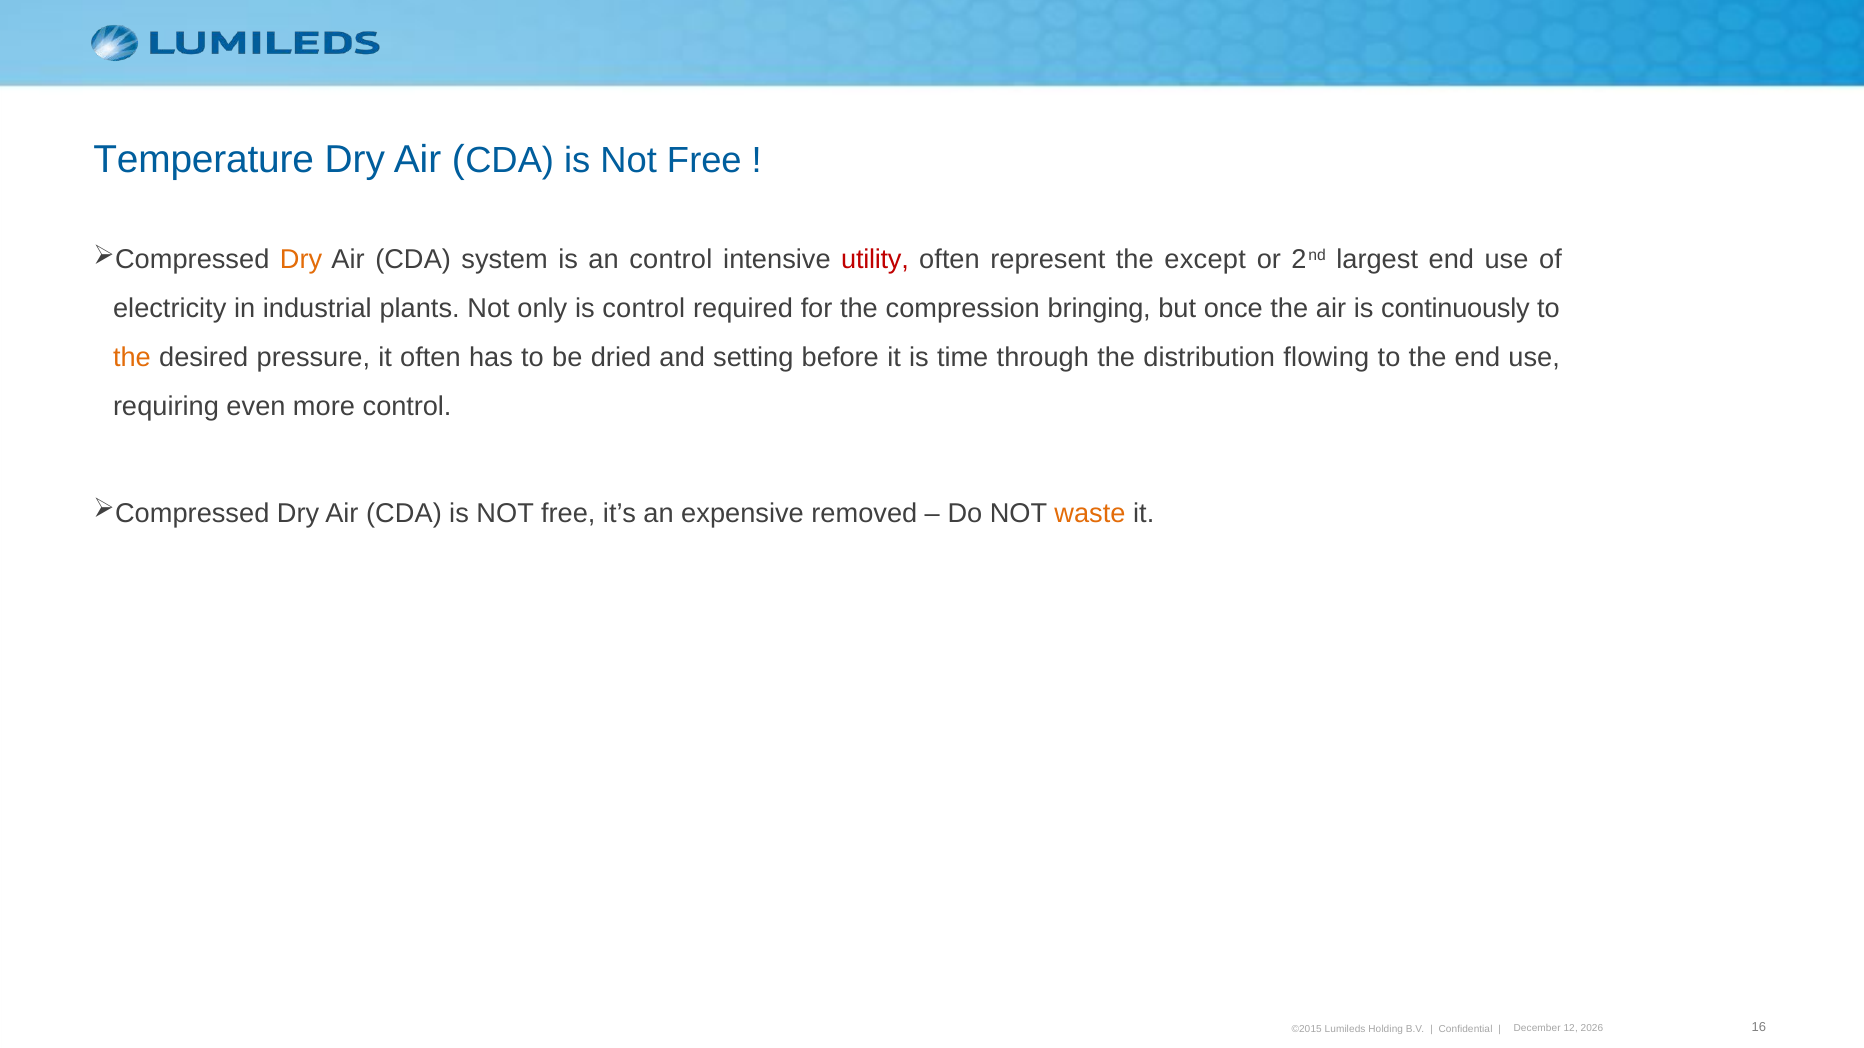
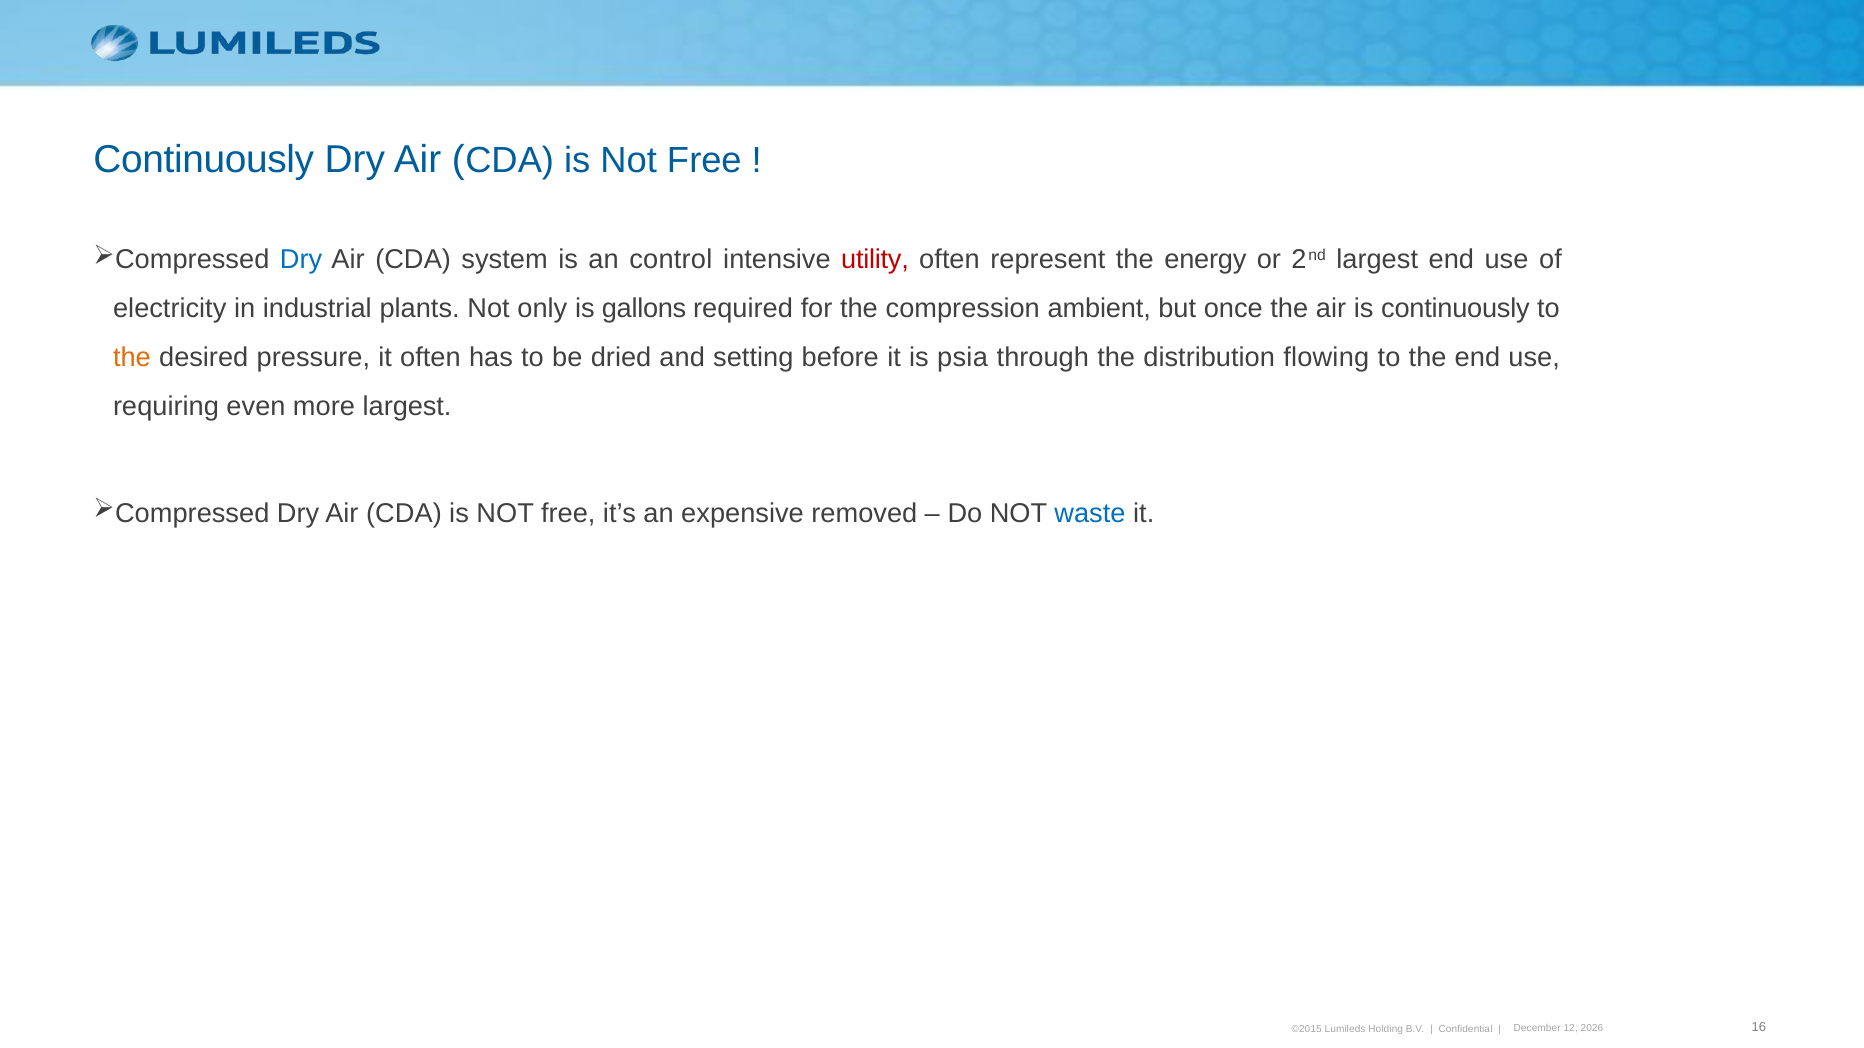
Temperature: Temperature -> Continuously (204, 159)
Dry colour: orange -> blue (301, 260)
except: except -> energy (1205, 260)
is control: control -> gallons (644, 309)
bringing: bringing -> ambient (1099, 309)
time: time -> psia (963, 358)
more control: control -> largest (407, 407)
waste colour: orange -> blue (1090, 513)
